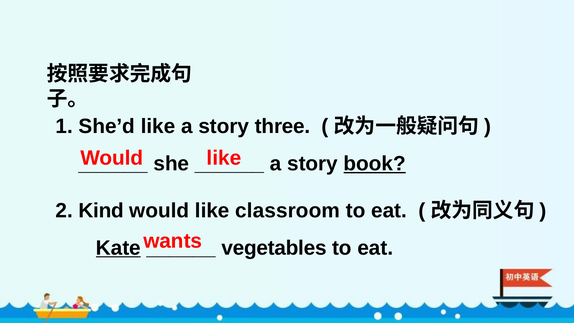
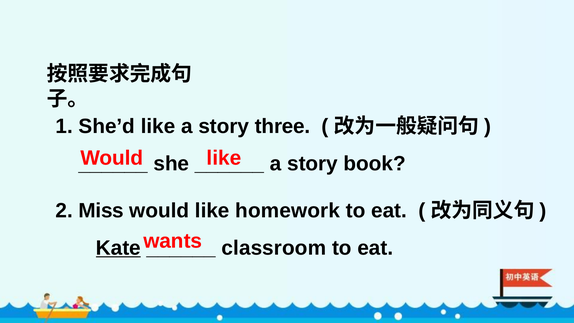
book underline: present -> none (375, 164)
Kind: Kind -> Miss (101, 211)
classroom: classroom -> homework (288, 211)
vegetables: vegetables -> classroom (274, 248)
